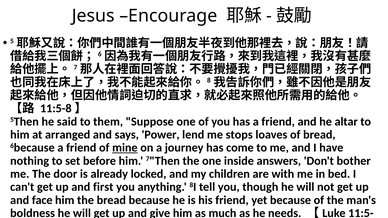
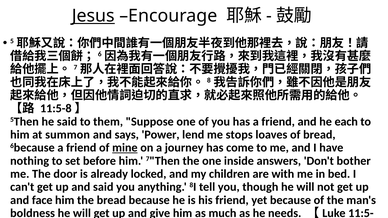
Jesus underline: none -> present (93, 16)
altar: altar -> each (346, 122)
arranged: arranged -> summon (68, 135)
and first: first -> said (103, 187)
